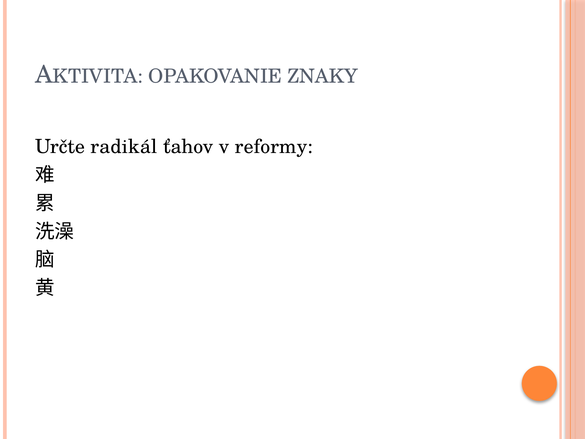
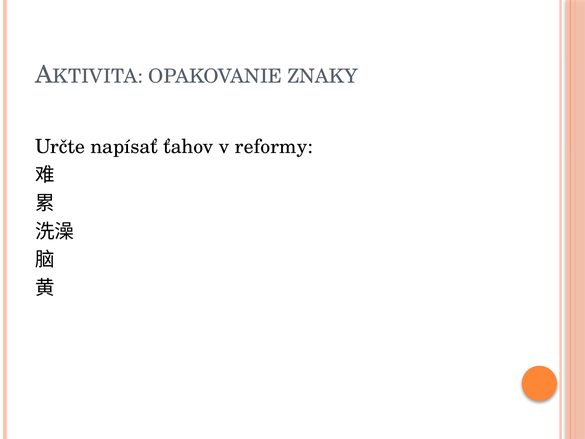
radikál: radikál -> napísať (124, 147)
